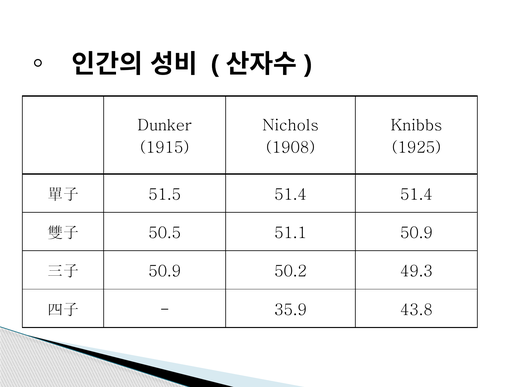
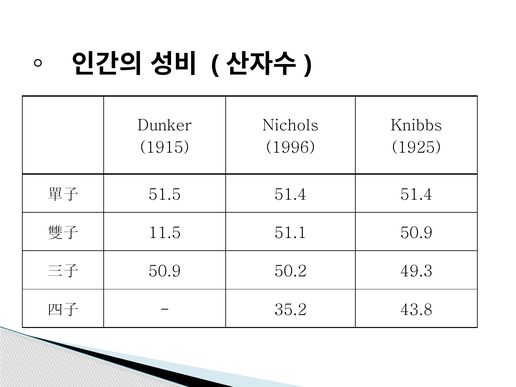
1908: 1908 -> 1996 (291, 148)
50.5: 50.5 -> 11.5 (165, 233)
35.9: 35.9 -> 35.2 (291, 310)
